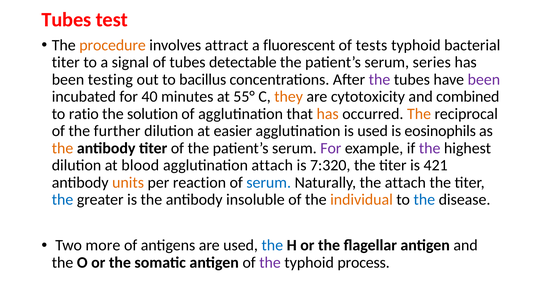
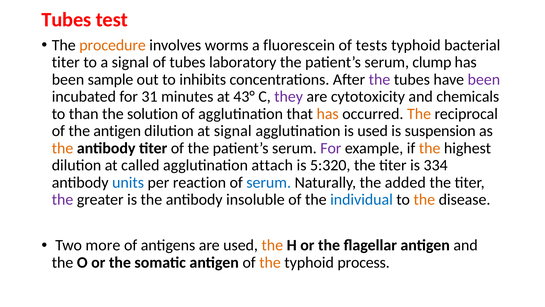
attract: attract -> worms (227, 45)
fluorescent: fluorescent -> fluorescein (299, 45)
detectable: detectable -> laboratory (243, 62)
series: series -> clump (432, 62)
testing: testing -> sample (111, 79)
bacillus: bacillus -> inhibits (203, 79)
40: 40 -> 31 (150, 97)
55°: 55° -> 43° (244, 97)
they colour: orange -> purple (289, 97)
combined: combined -> chemicals (468, 97)
ratio: ratio -> than (84, 114)
the further: further -> antigen (117, 131)
at easier: easier -> signal (233, 131)
eosinophils: eosinophils -> suspension (440, 131)
the colour: purple -> orange (430, 148)
blood: blood -> called (140, 165)
7:320: 7:320 -> 5:320 (330, 165)
421: 421 -> 334 (436, 165)
units colour: orange -> blue (128, 182)
the attach: attach -> added (405, 182)
the colour: blue -> purple (63, 199)
individual colour: orange -> blue (362, 199)
the colour: blue -> orange (424, 199)
the colour: blue -> orange (272, 245)
the colour: purple -> orange (270, 262)
